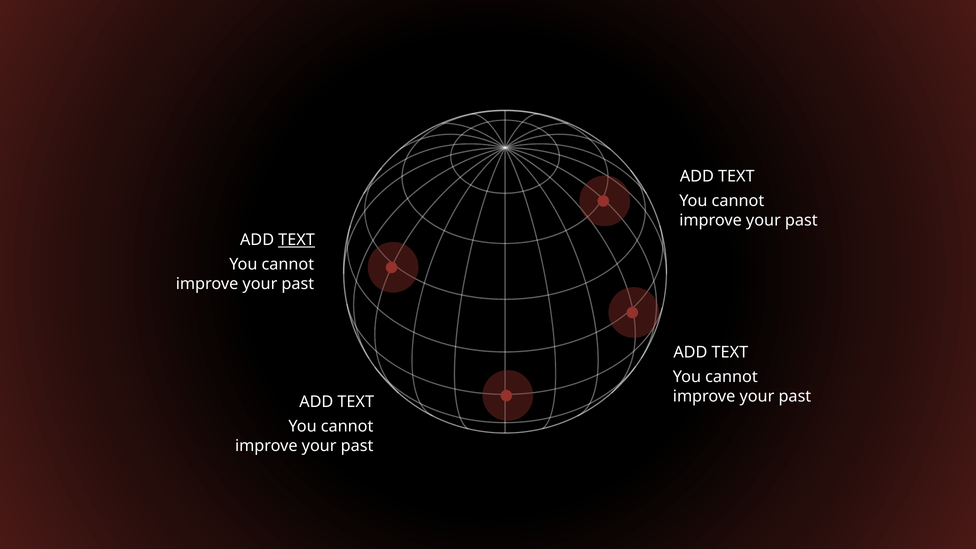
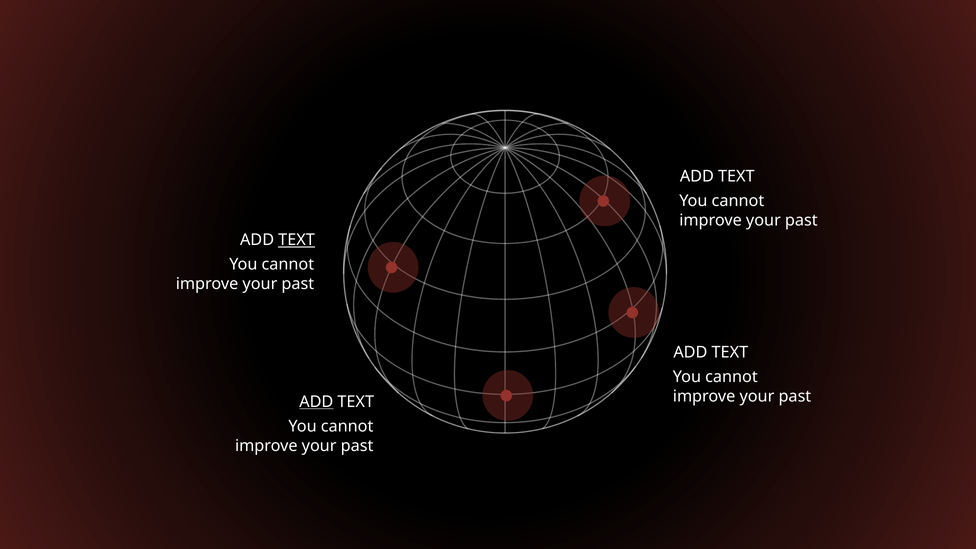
ADD underline: none -> present (316, 402)
